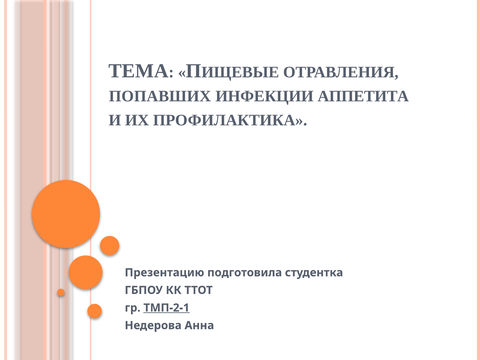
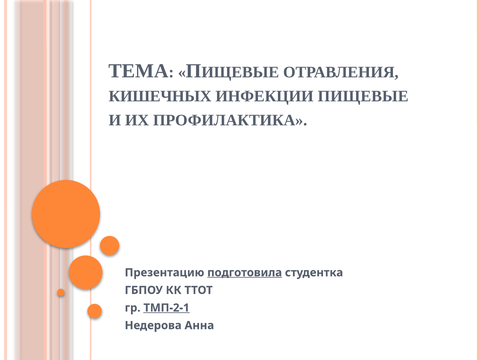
ПОПАВШИХ: ПОПАВШИХ -> КИШЕЧНЫХ (160, 96)
АППЕТИТА: АППЕТИТА -> ПИЩЕВЫЕ (363, 96)
подготовила underline: none -> present (245, 273)
